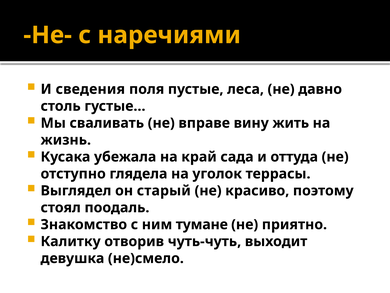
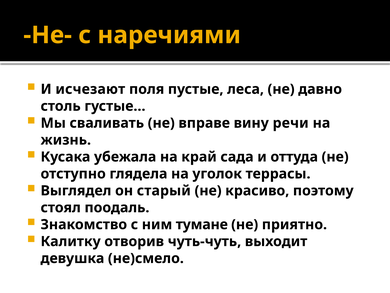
сведения: сведения -> исчезают (90, 89)
жить: жить -> речи (291, 123)
